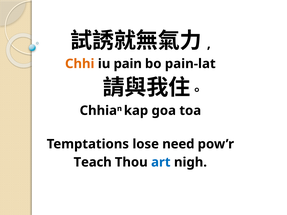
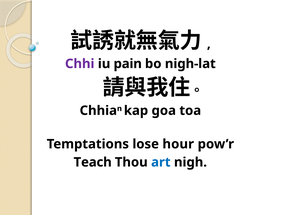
Chhi colour: orange -> purple (80, 64)
pain-lat: pain-lat -> nigh-lat (190, 64)
need: need -> hour (178, 144)
